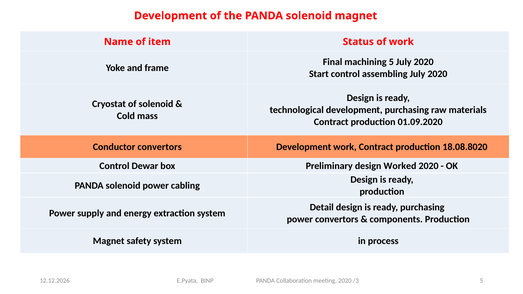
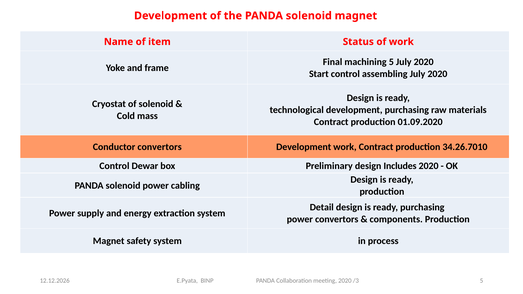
18.08.8020: 18.08.8020 -> 34.26.7010 (465, 147)
Worked: Worked -> Includes (400, 166)
